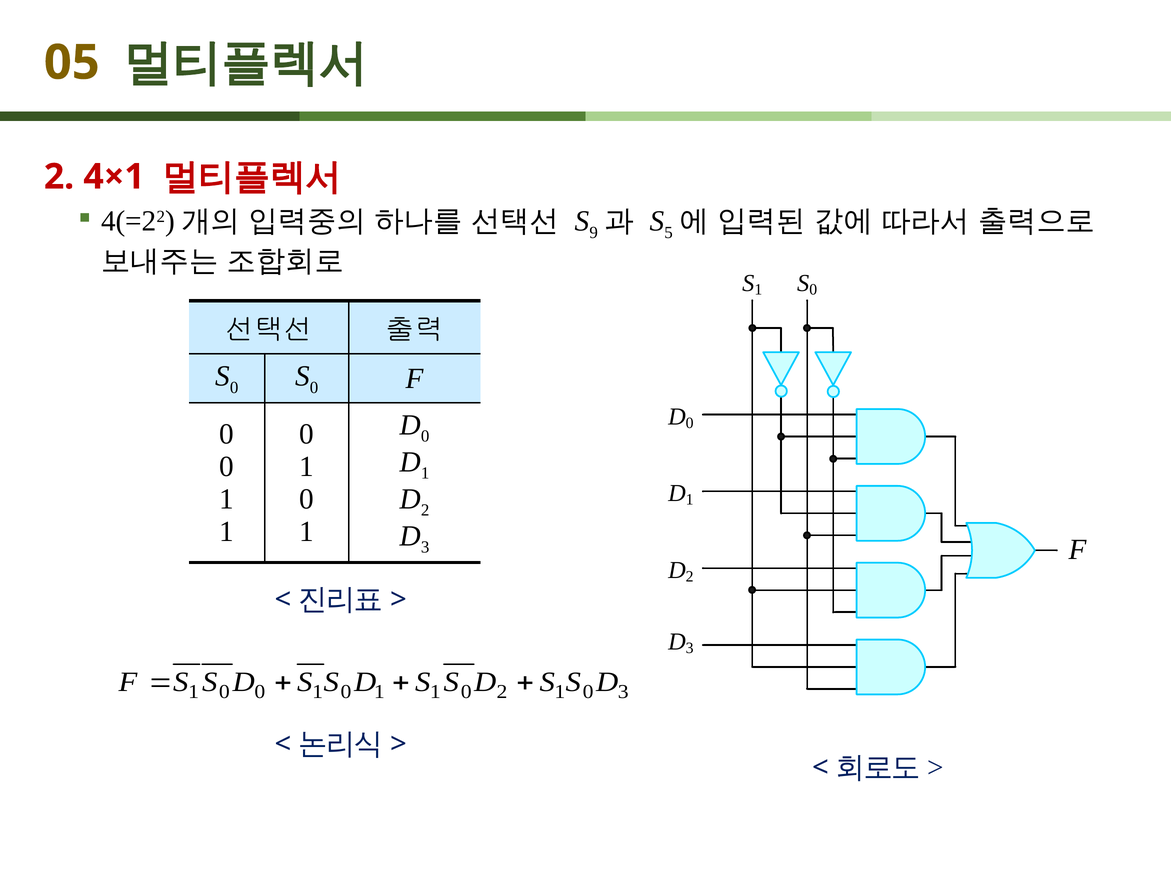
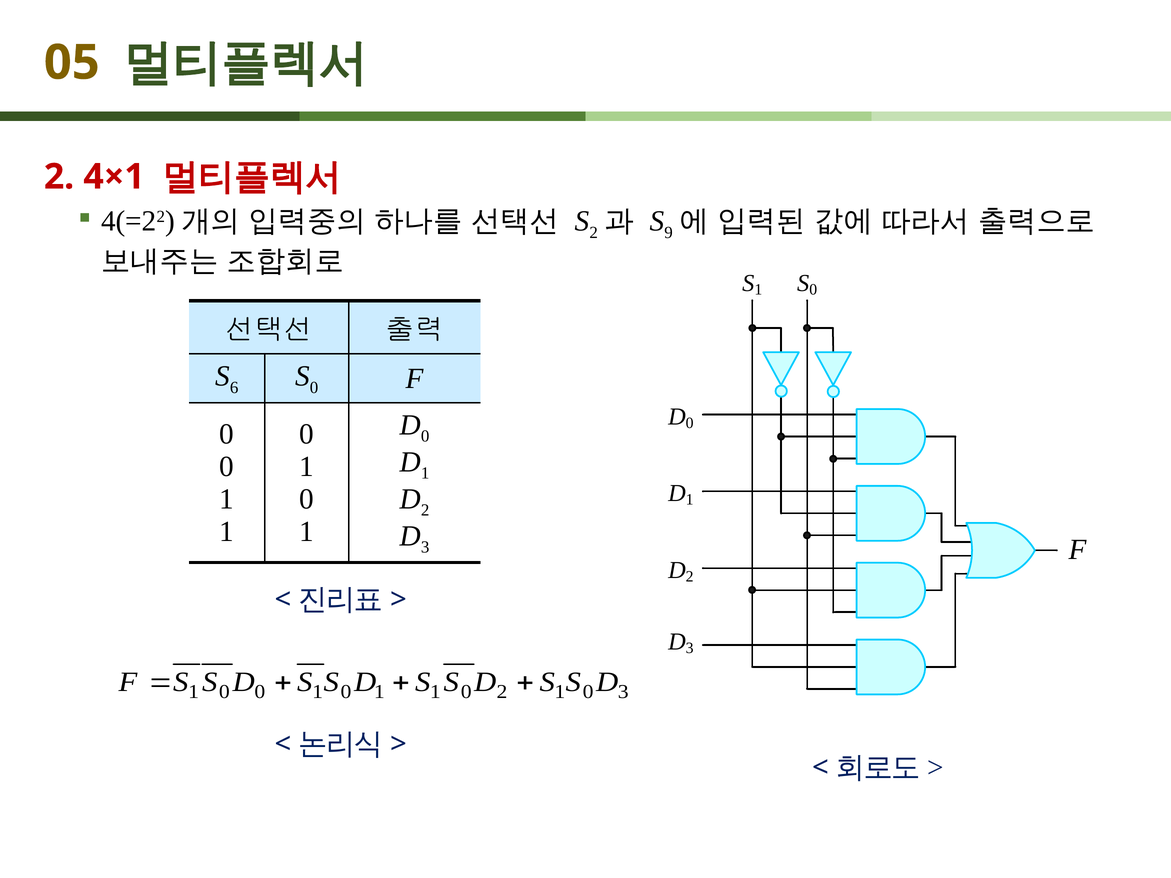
9: 9 -> 2 (594, 233)
5: 5 -> 9 (669, 233)
0: 0 -> 6 (234, 388)
